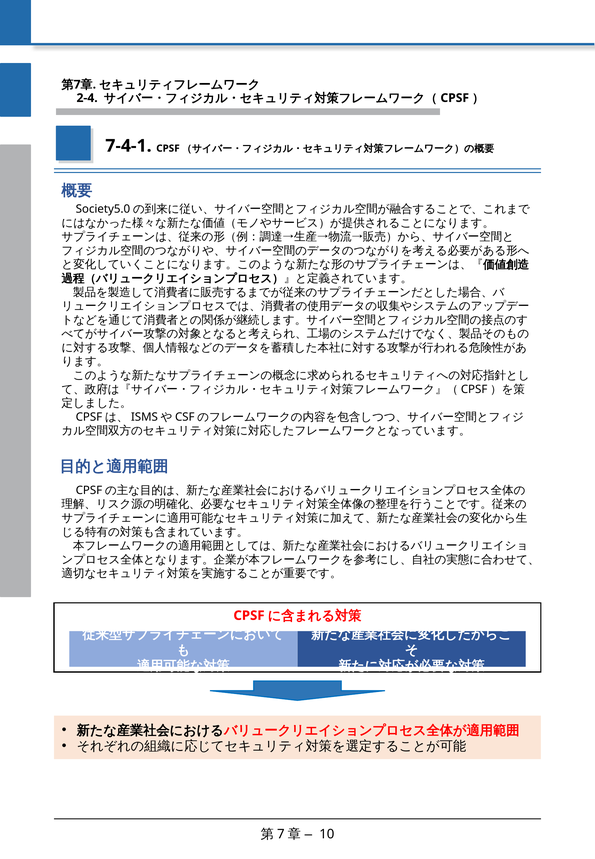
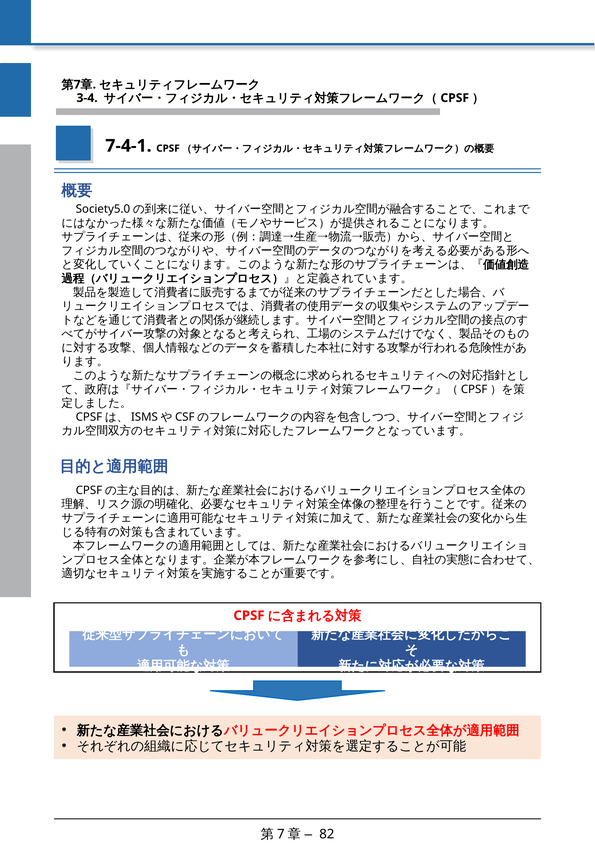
2-4: 2-4 -> 3-4 (87, 98)
10: 10 -> 82 (327, 834)
